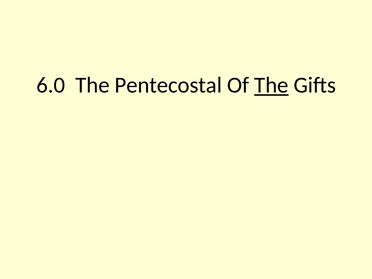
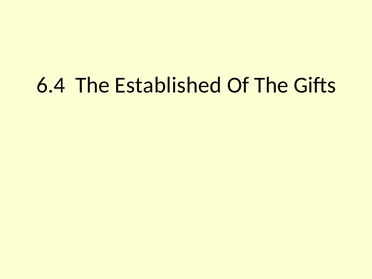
6.0: 6.0 -> 6.4 (51, 85)
Pentecostal: Pentecostal -> Established (168, 85)
The underline: present -> none (271, 85)
